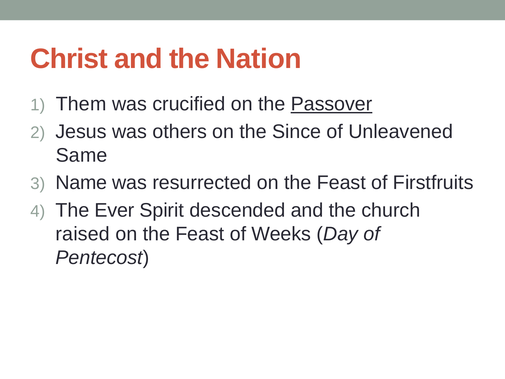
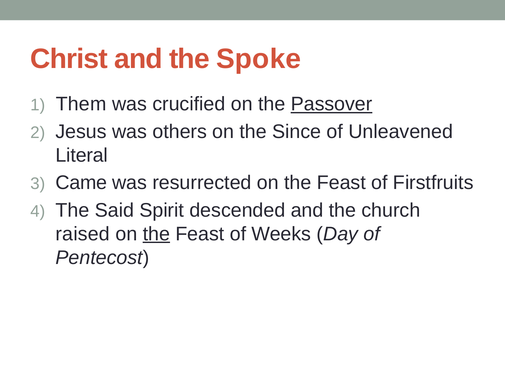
Nation: Nation -> Spoke (259, 59)
Same: Same -> Literal (82, 155)
Name: Name -> Came (81, 183)
Ever: Ever -> Said (114, 210)
the underline: none -> present (156, 234)
